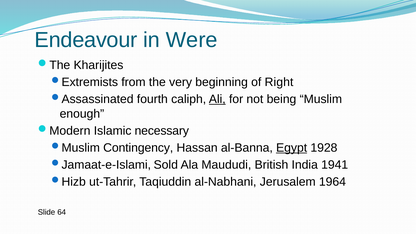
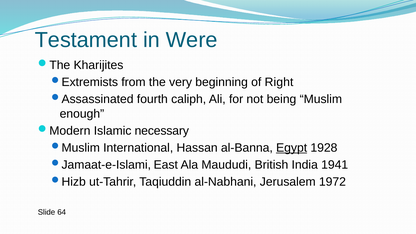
Endeavour: Endeavour -> Testament (86, 40)
Ali underline: present -> none (217, 99)
Contingency: Contingency -> International (138, 148)
Sold: Sold -> East (166, 165)
1964: 1964 -> 1972 (332, 182)
